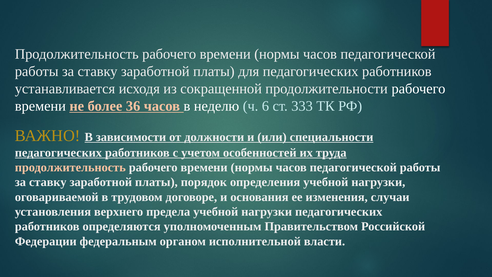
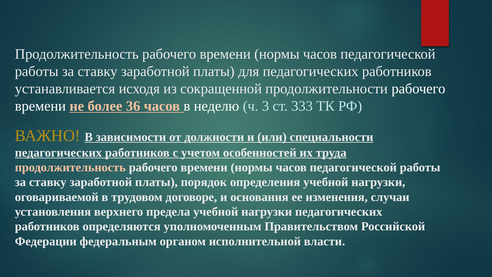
6: 6 -> 3 (265, 106)
